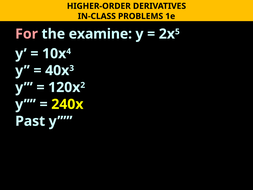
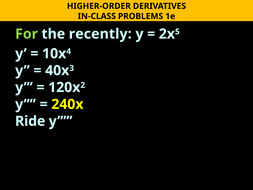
For colour: pink -> light green (27, 34)
examine: examine -> recently (100, 34)
Past: Past -> Ride (30, 121)
